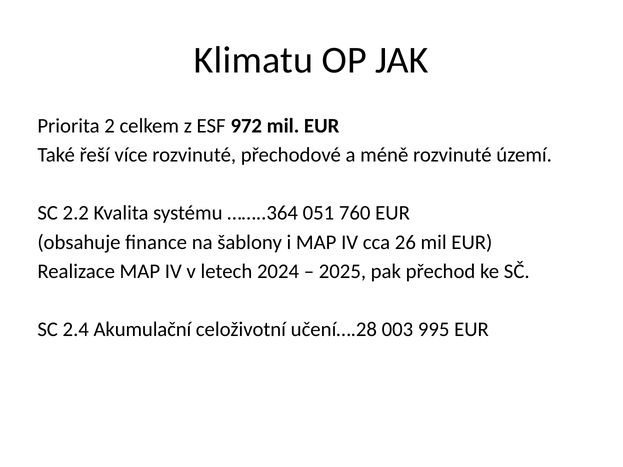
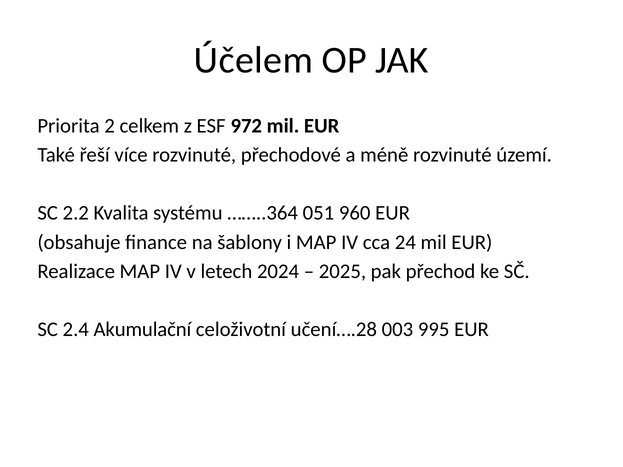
Klimatu: Klimatu -> Účelem (253, 60)
760: 760 -> 960 (355, 213)
26: 26 -> 24 (405, 242)
